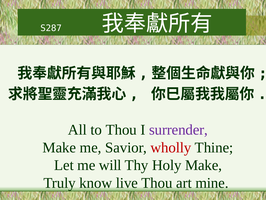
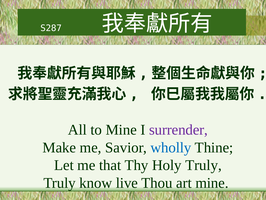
to Thou: Thou -> Mine (121, 129)
wholly colour: red -> blue (171, 147)
will: will -> that (110, 165)
Holy Make: Make -> Truly (203, 165)
